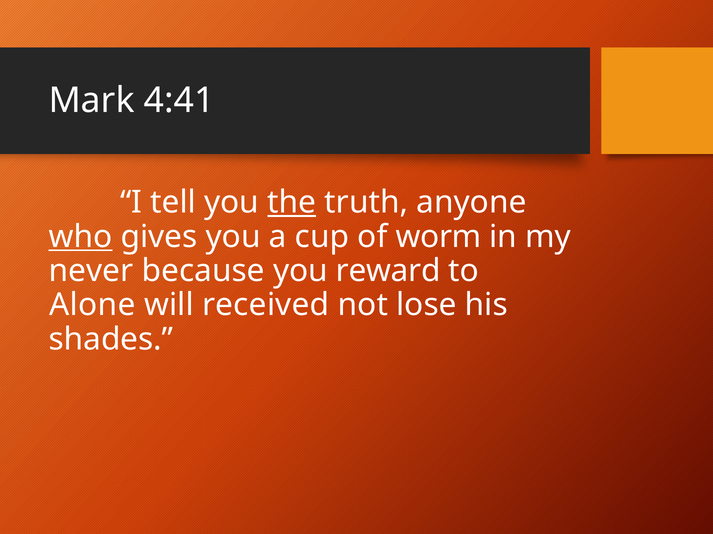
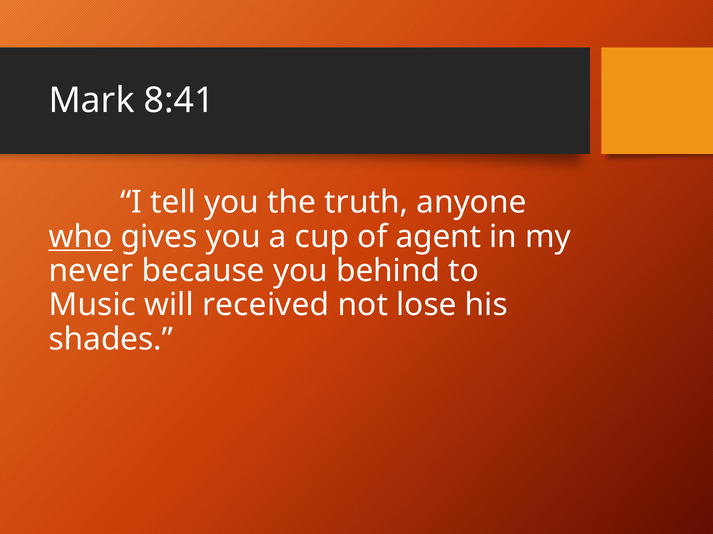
4:41: 4:41 -> 8:41 (179, 101)
the underline: present -> none (292, 203)
worm: worm -> agent (438, 237)
reward: reward -> behind (388, 271)
Alone: Alone -> Music (92, 305)
